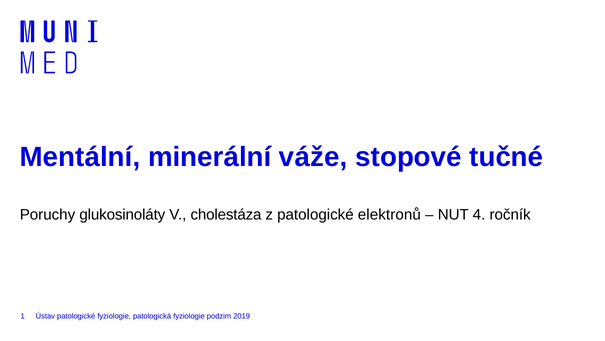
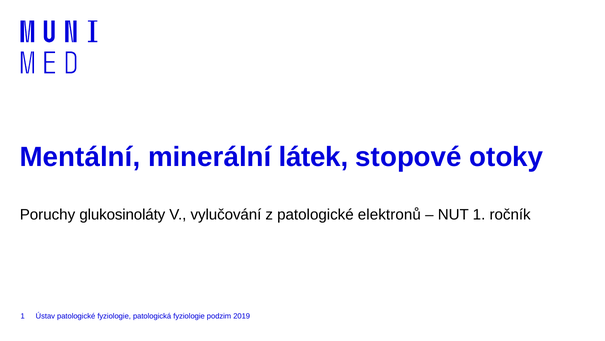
váže: váže -> látek (314, 157)
tučné: tučné -> otoky (506, 157)
cholestáza: cholestáza -> vylučování (226, 214)
NUT 4: 4 -> 1 (479, 214)
